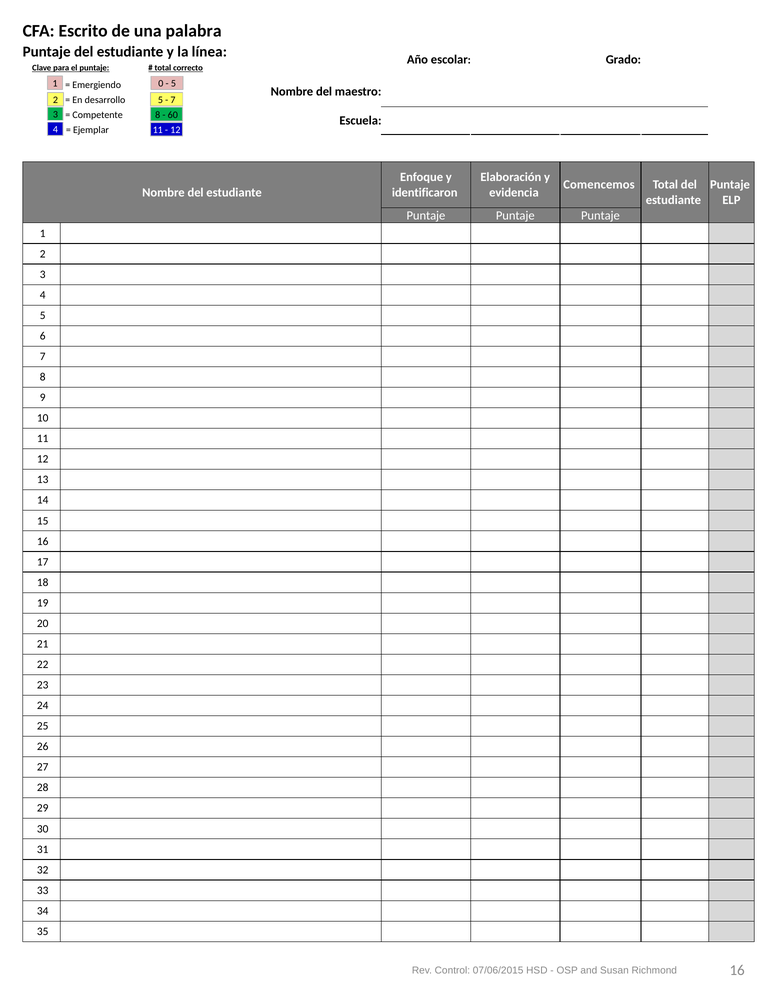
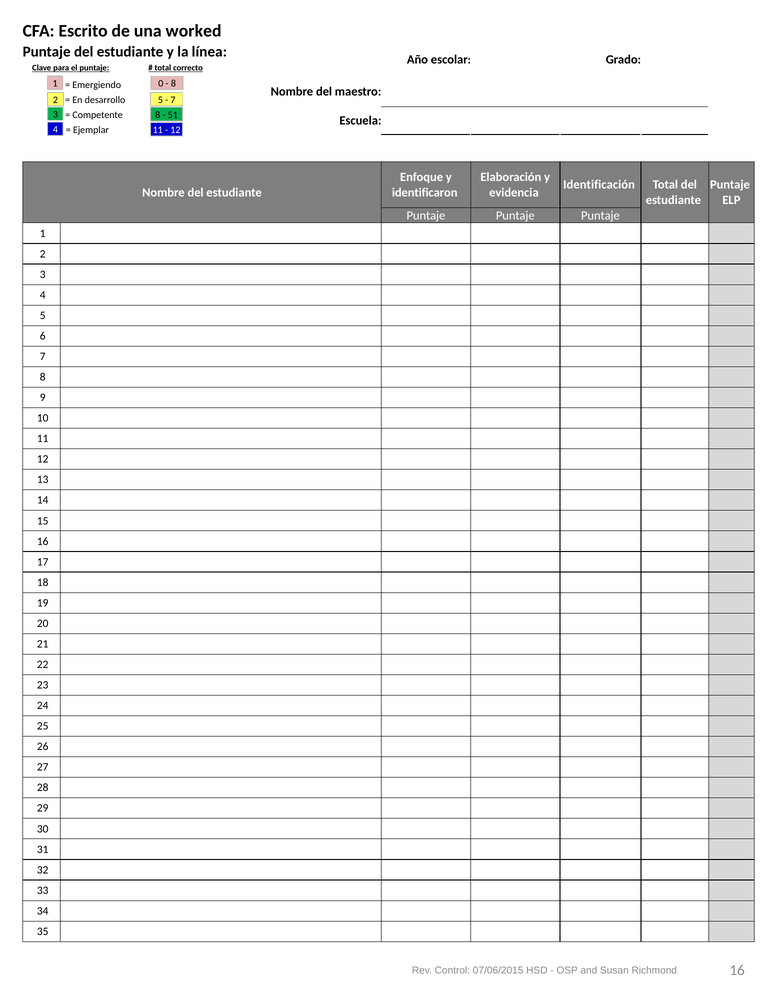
palabra: palabra -> worked (194, 31)
5: 5 -> 8 (173, 84)
60: 60 -> 51 (173, 115)
Comencemos: Comencemos -> Identificación (599, 185)
